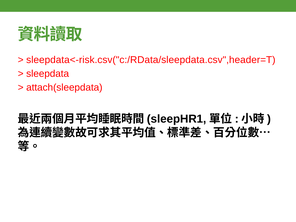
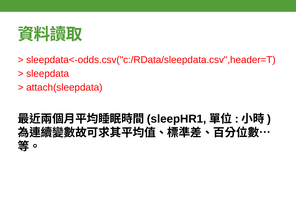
sleepdata<-risk.csv("c:/RData/sleepdata.csv",header=T: sleepdata<-risk.csv("c:/RData/sleepdata.csv",header=T -> sleepdata<-odds.csv("c:/RData/sleepdata.csv",header=T (151, 60)
